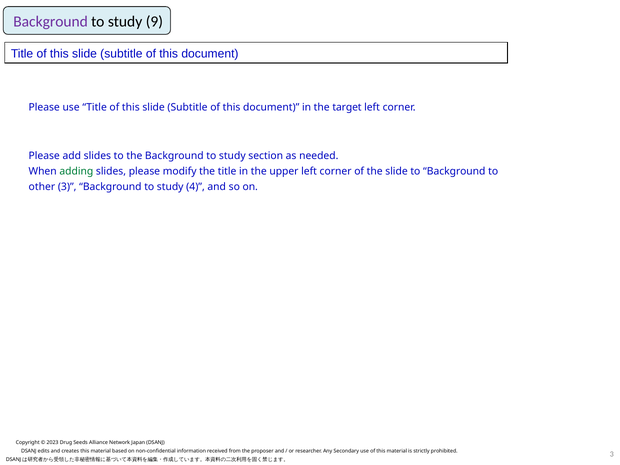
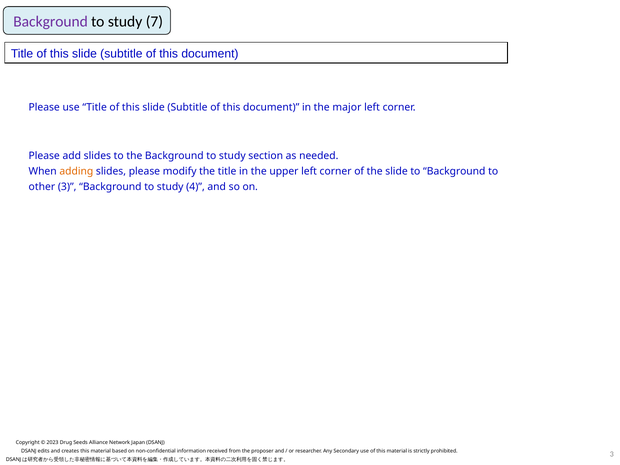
9: 9 -> 7 (154, 21)
target: target -> major (347, 107)
adding colour: green -> orange (76, 171)
